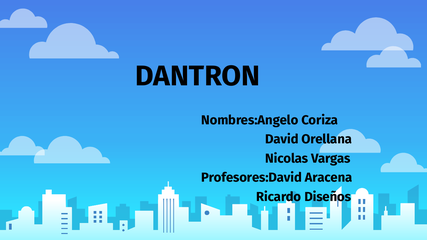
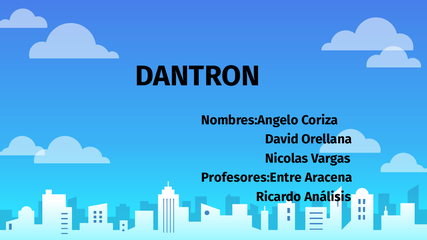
Profesores:David: Profesores:David -> Profesores:Entre (251, 178)
Diseños: Diseños -> Análisis (328, 197)
